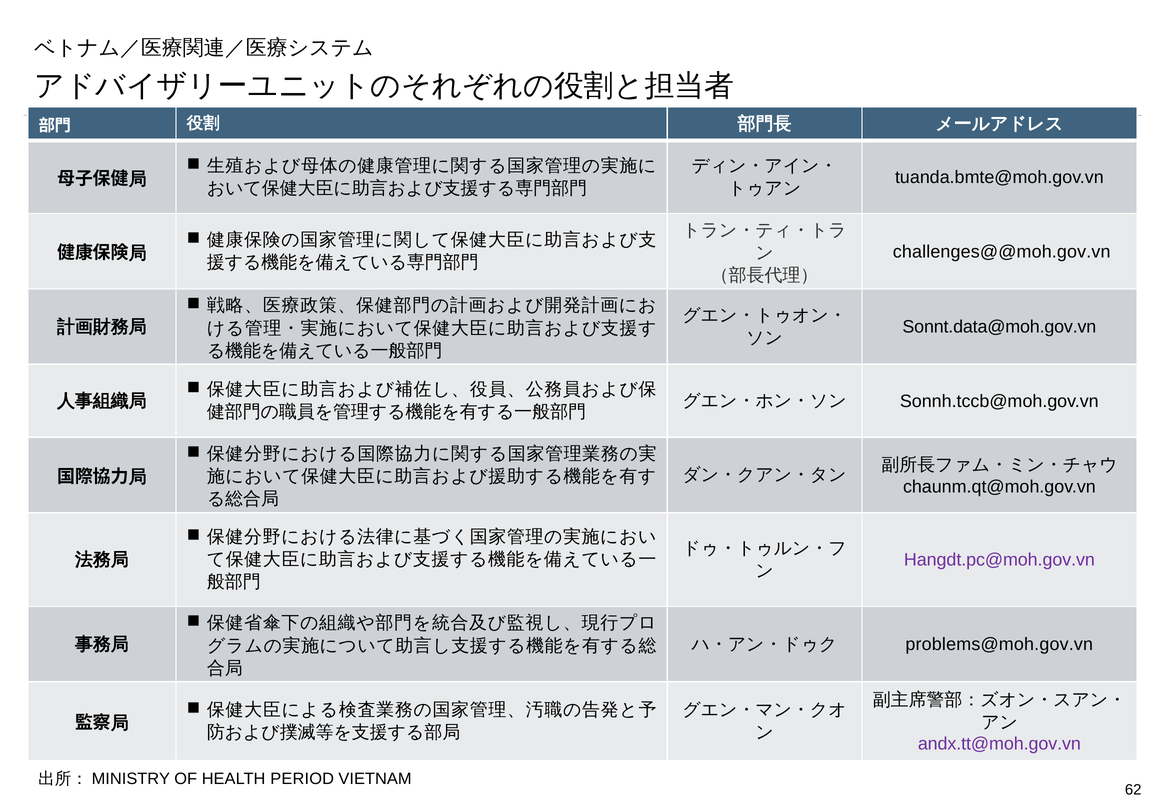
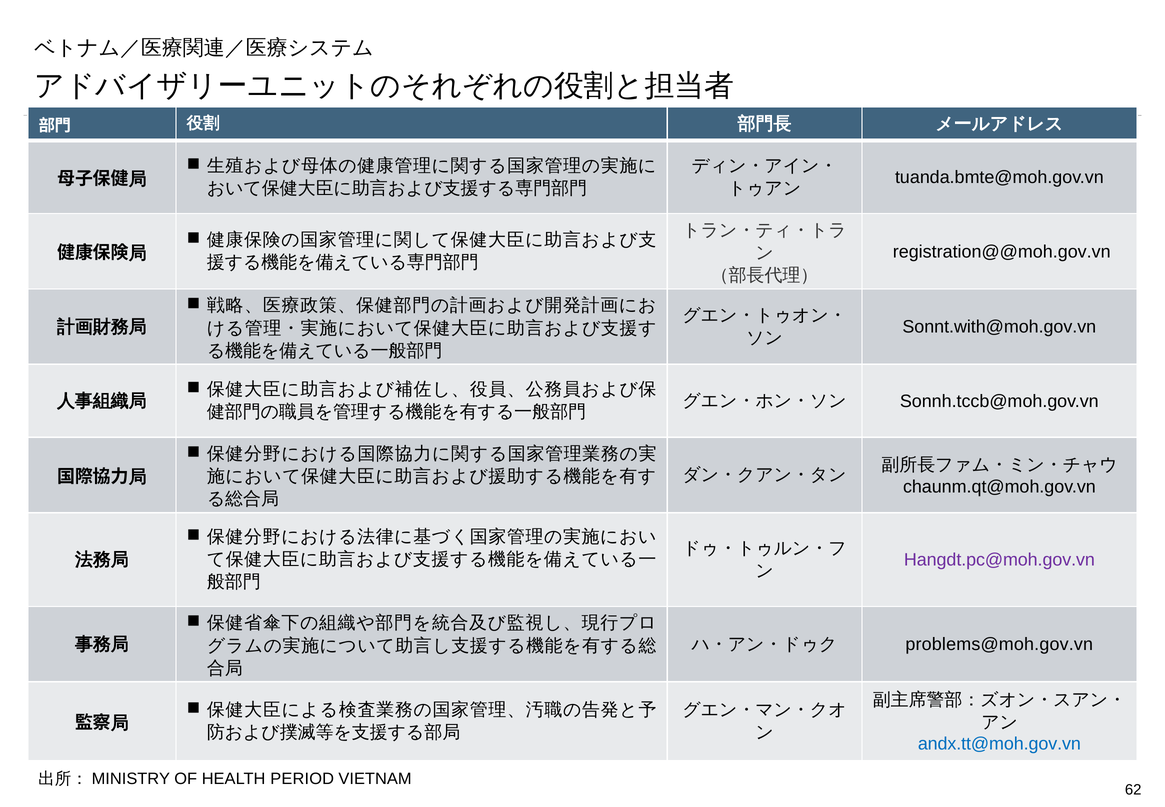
challenges@@moh.gov.vn: challenges@@moh.gov.vn -> registration@@moh.gov.vn (1002, 251)
Sonnt.data@moh.gov.vn: Sonnt.data@moh.gov.vn -> Sonnt.with@moh.gov.vn (999, 327)
andx.tt@moh.gov.vn colour: purple -> blue (999, 744)
